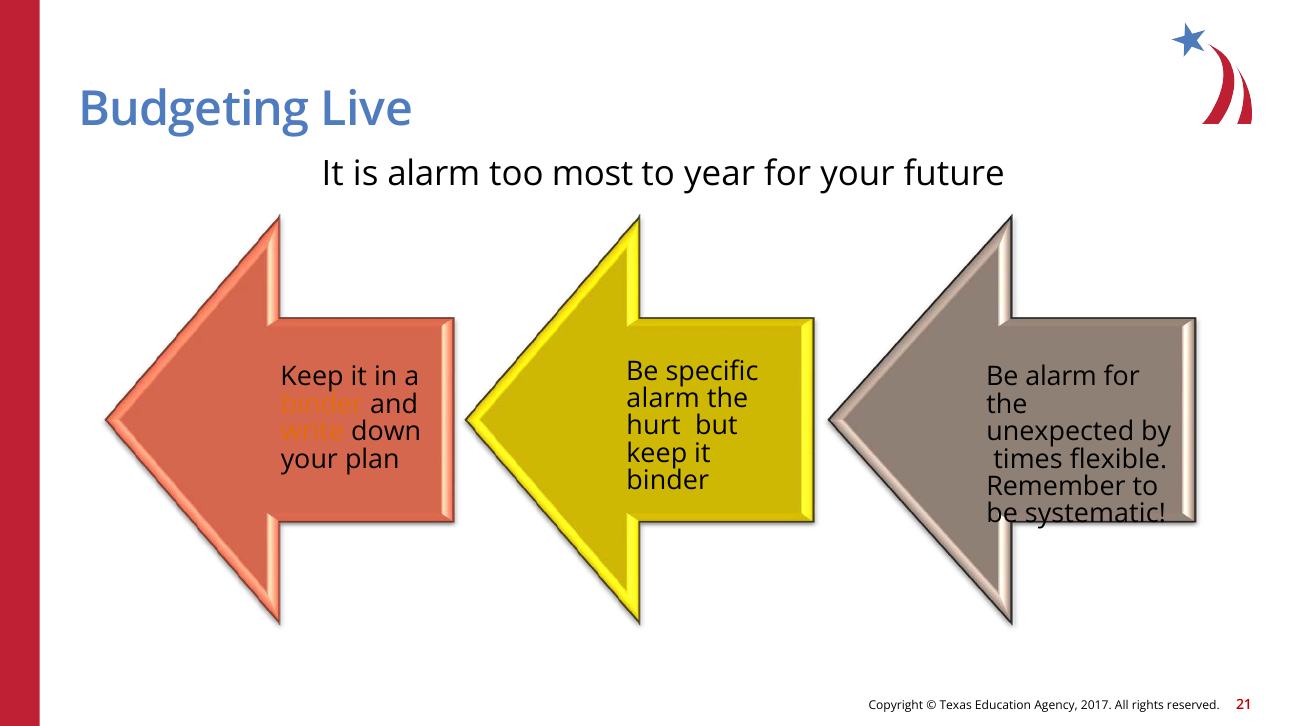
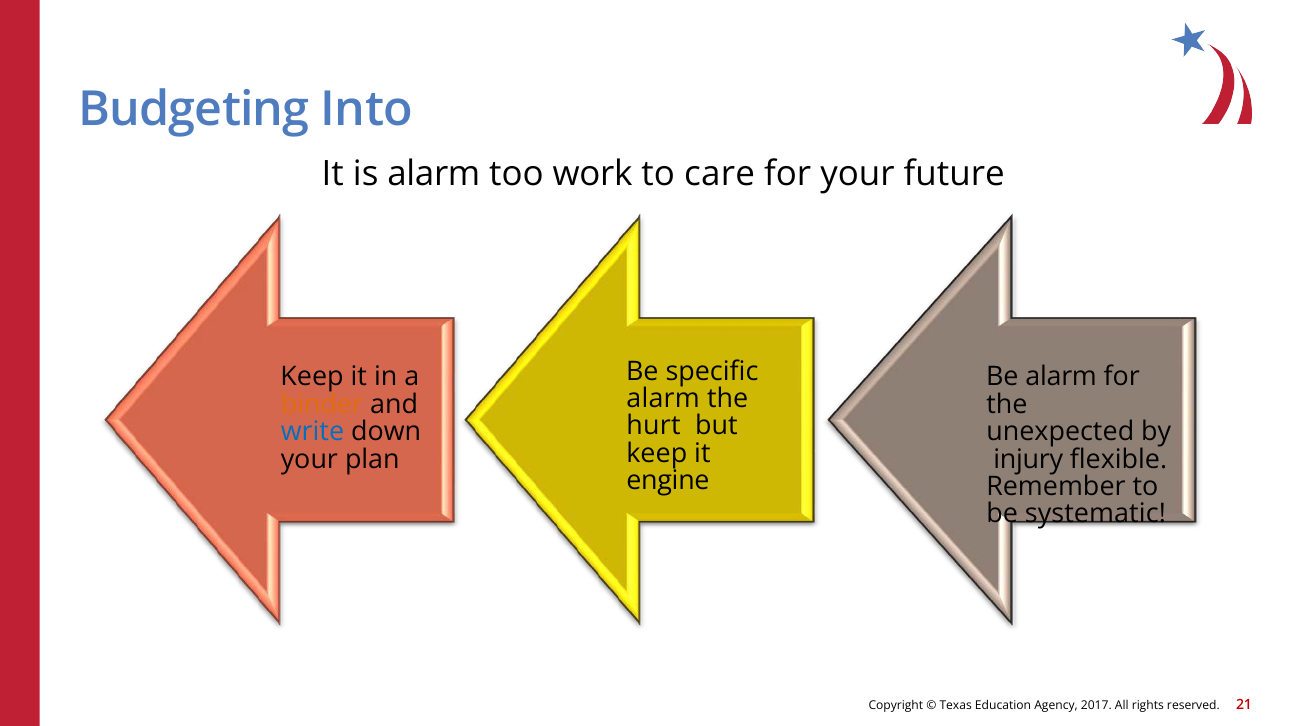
Live: Live -> Into (367, 109)
most: most -> work (593, 174)
year: year -> care (720, 174)
write colour: orange -> blue (312, 432)
times: times -> injury (1028, 459)
binder: binder -> engine (668, 481)
